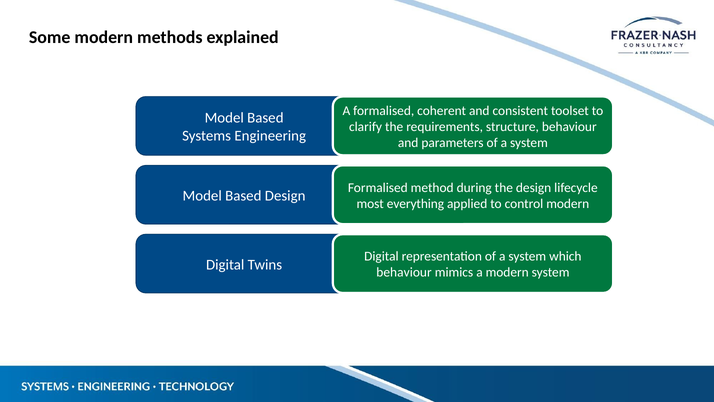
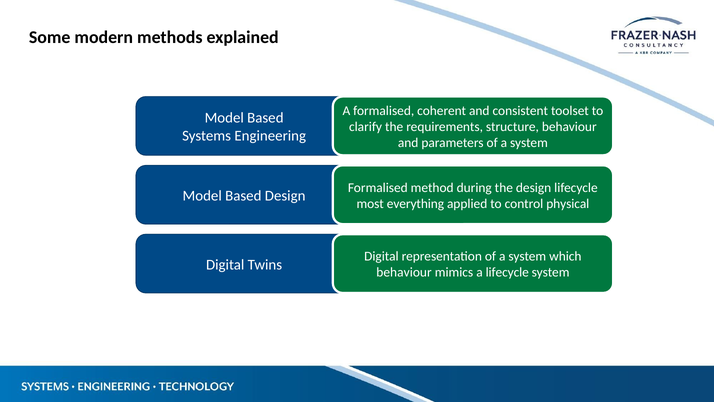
control modern: modern -> physical (568, 203)
a modern: modern -> lifecycle (507, 272)
